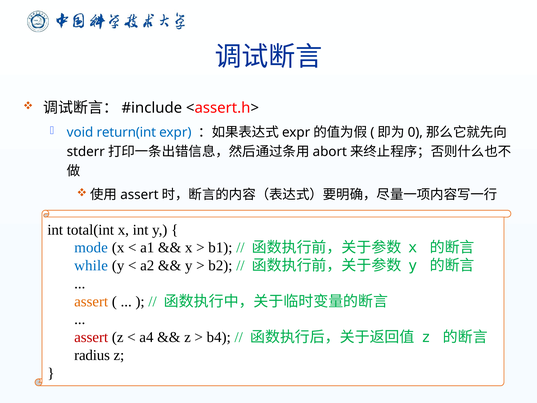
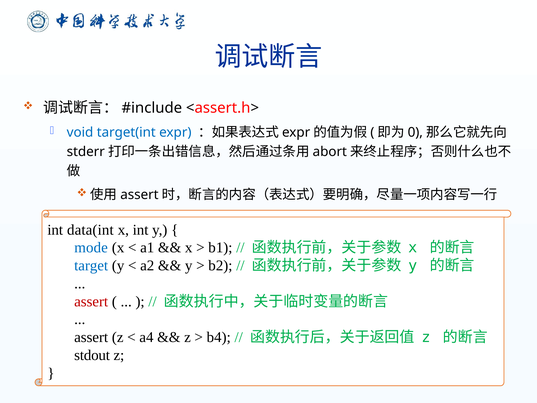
return(int: return(int -> target(int (126, 132)
total(int: total(int -> data(int (90, 230)
while: while -> target (91, 265)
assert colour: orange -> red (91, 301)
assert colour: red -> black (91, 337)
radius: radius -> stdout (92, 355)
